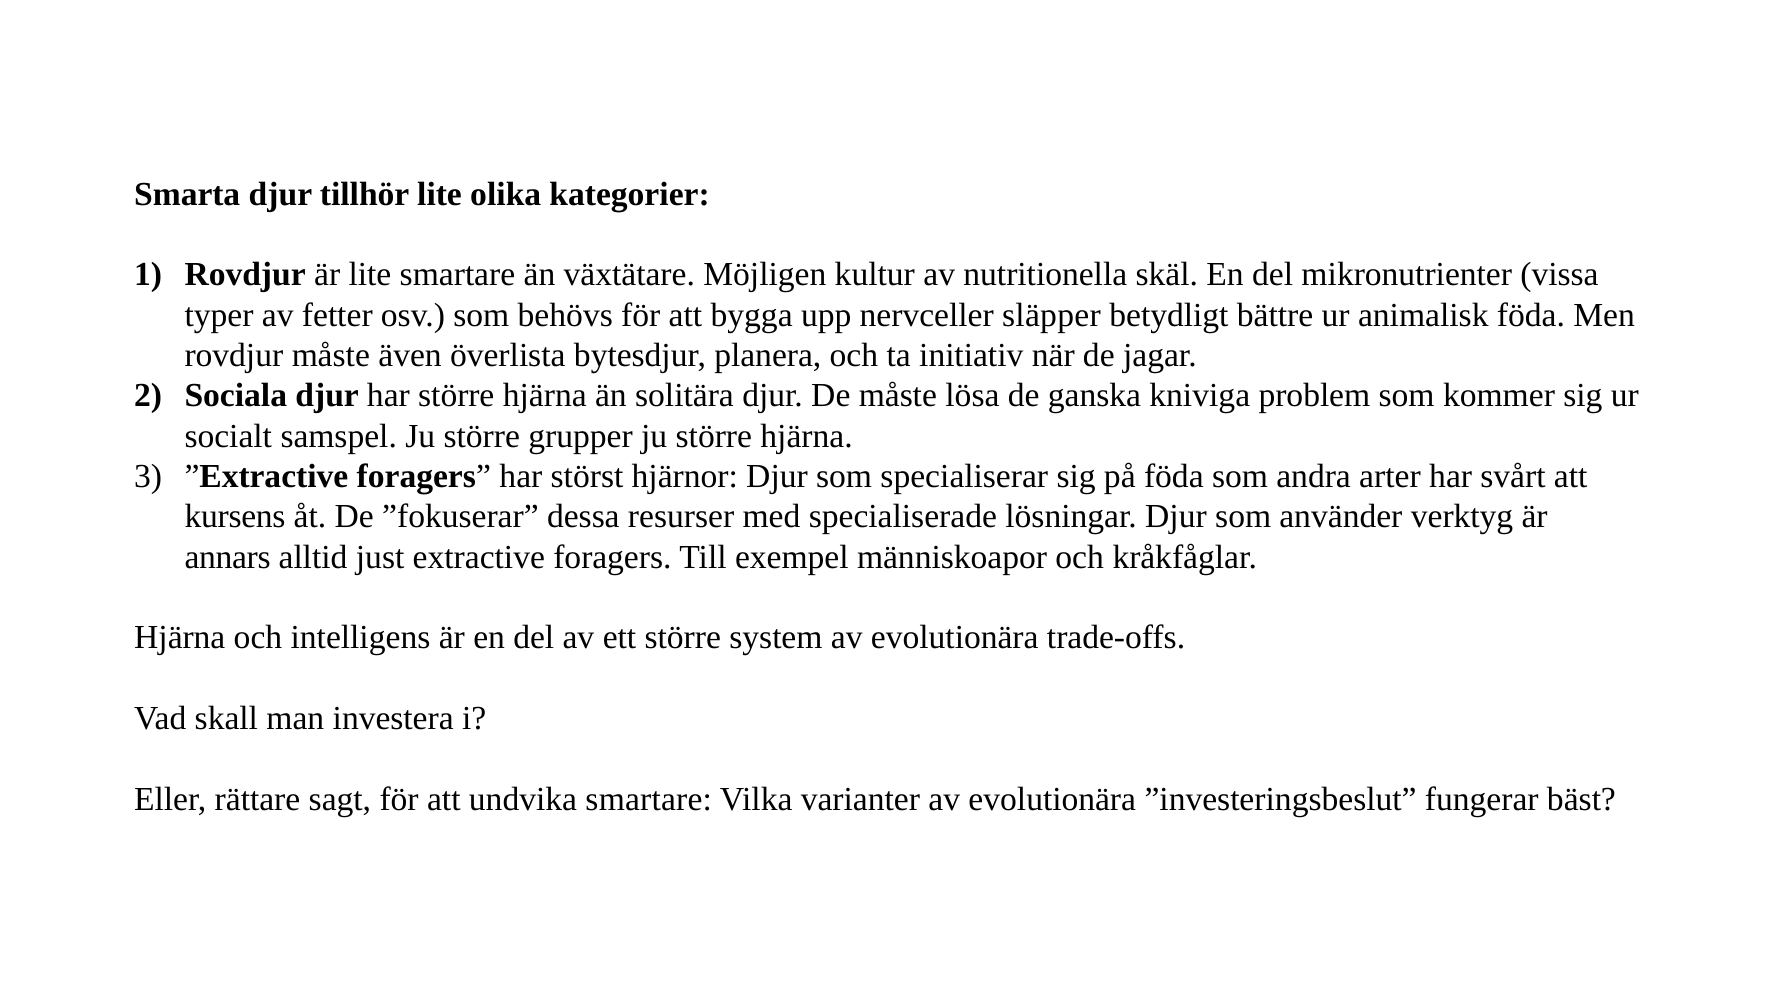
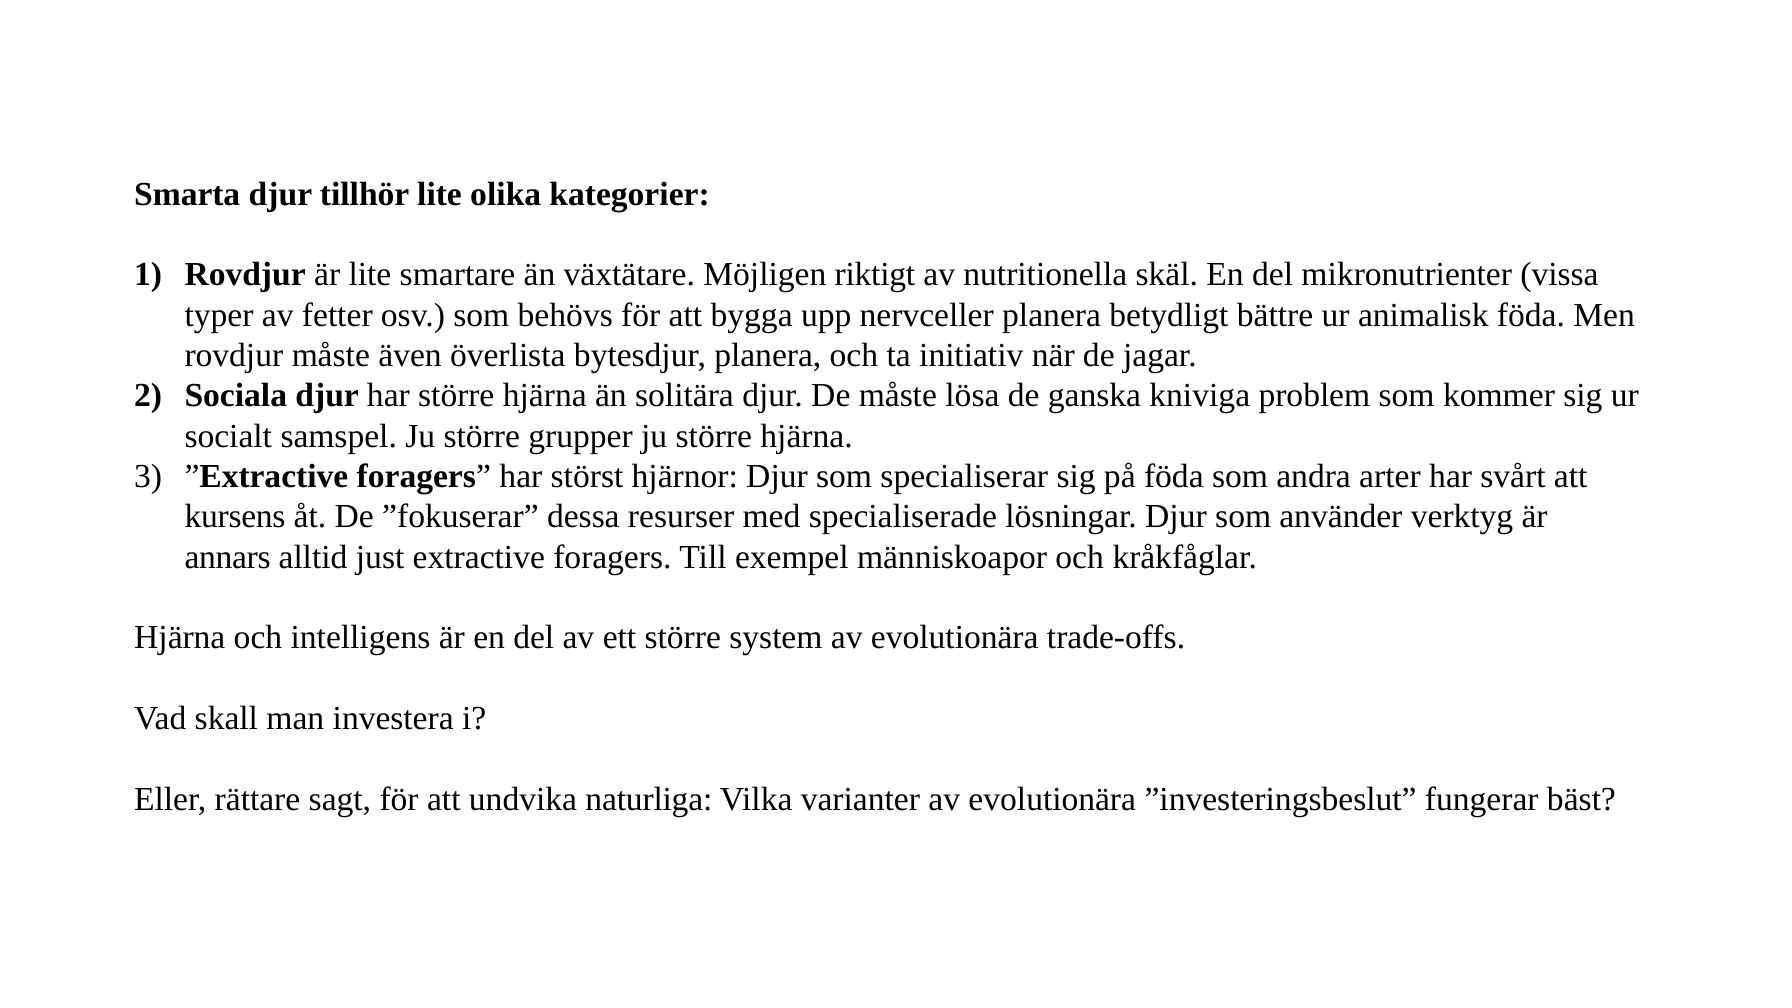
kultur: kultur -> riktigt (875, 275)
nervceller släpper: släpper -> planera (1052, 315)
undvika smartare: smartare -> naturliga (649, 799)
